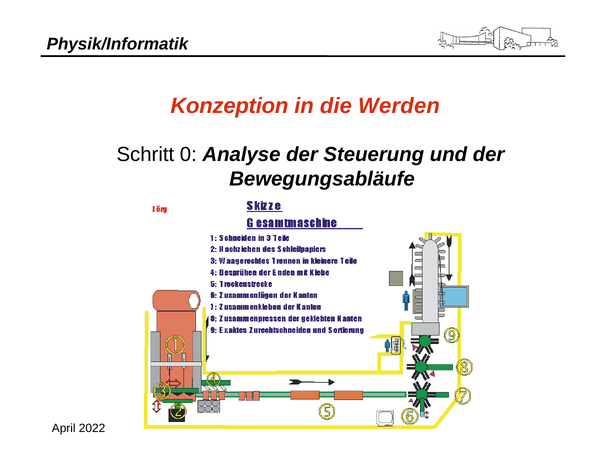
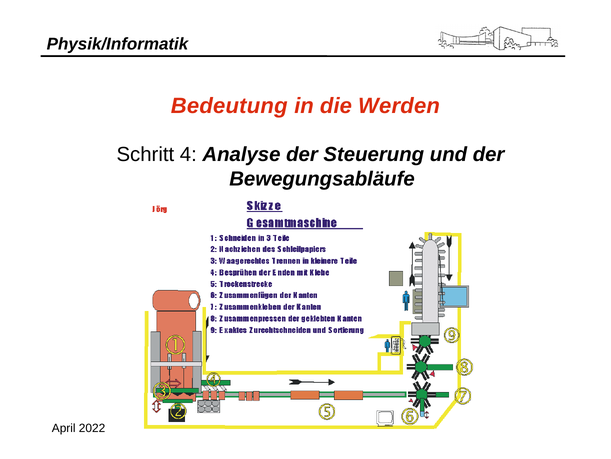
Konzeption: Konzeption -> Bedeutung (229, 106)
0: 0 -> 4 (188, 154)
